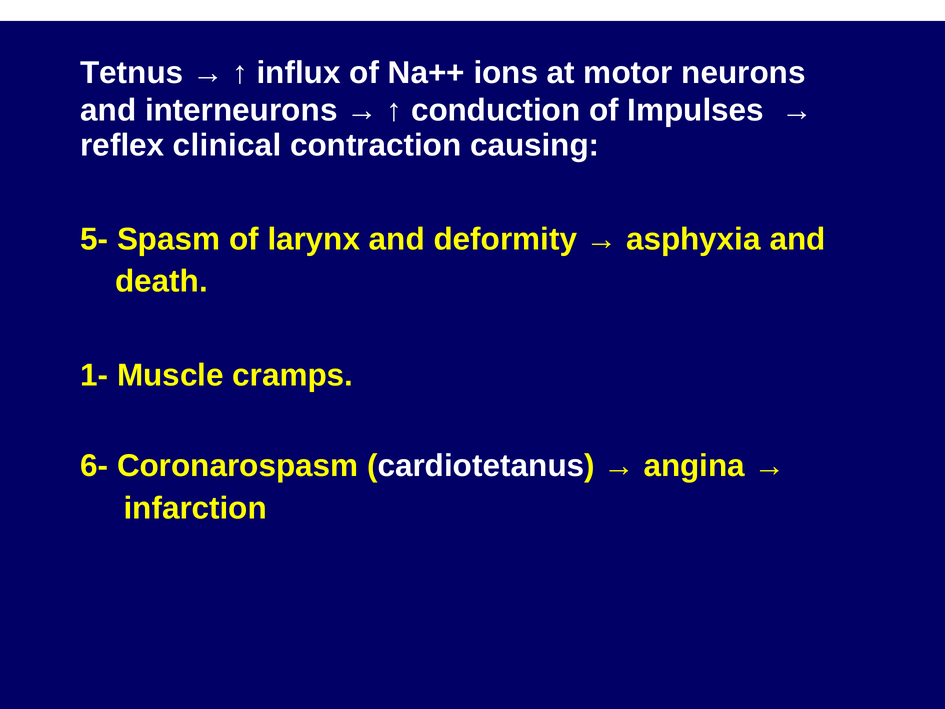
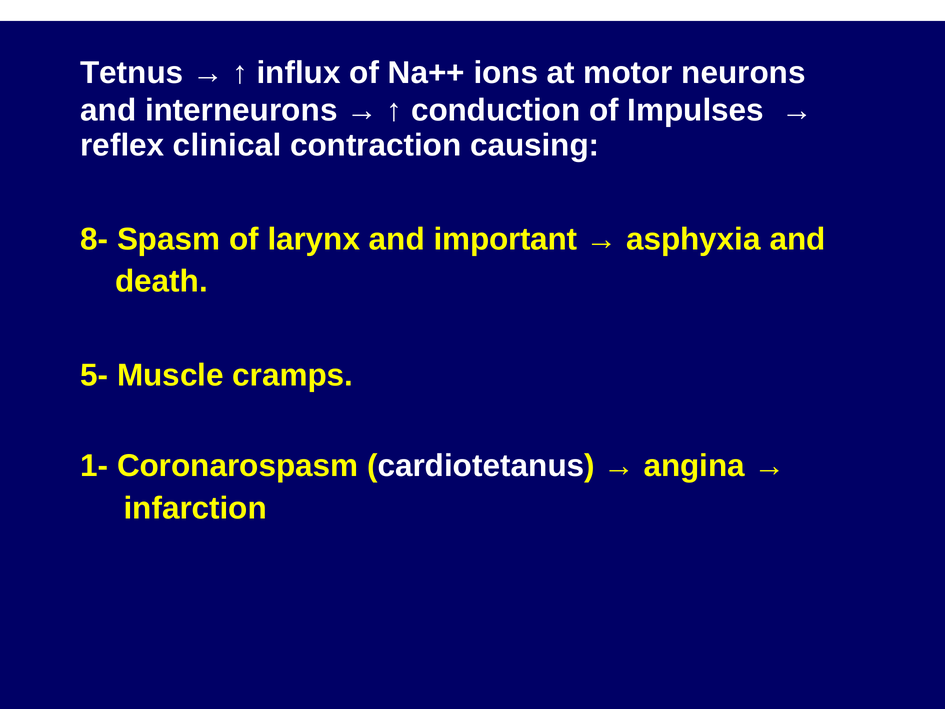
5-: 5- -> 8- (94, 239)
deformity: deformity -> important (505, 239)
1-: 1- -> 5- (94, 375)
6-: 6- -> 1- (94, 466)
